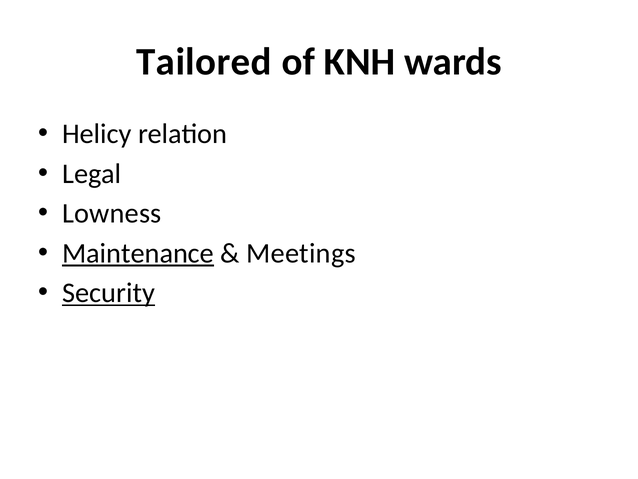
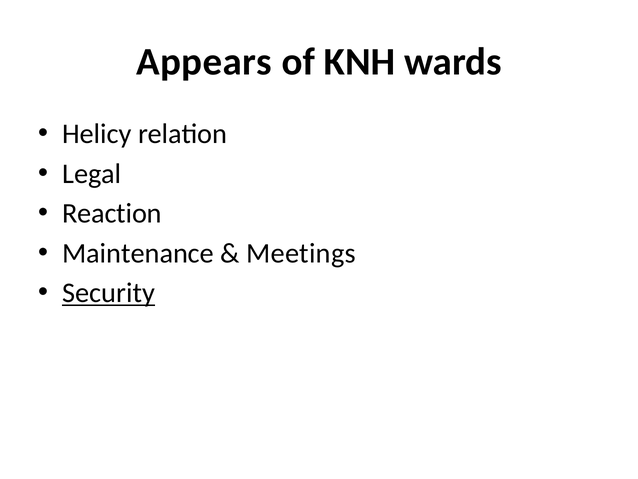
Tailored: Tailored -> Appears (204, 62)
Lowness: Lowness -> Reaction (112, 213)
Maintenance underline: present -> none (138, 253)
